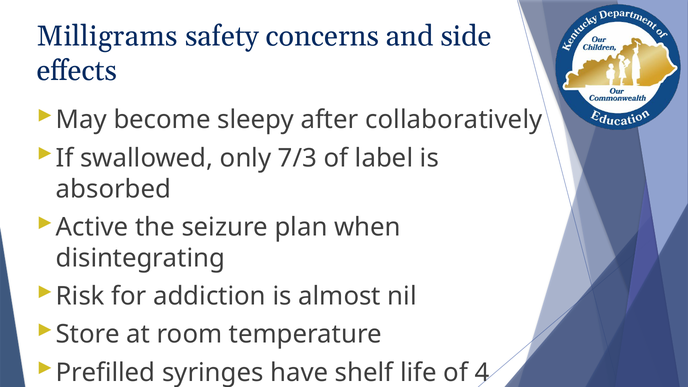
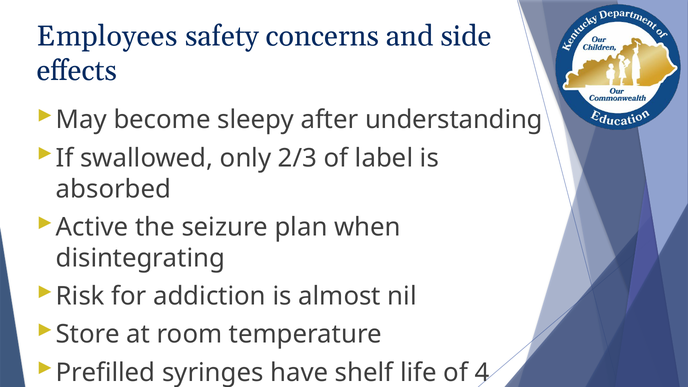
Milligrams: Milligrams -> Employees (107, 36)
collaboratively: collaboratively -> understanding (454, 120)
7/3: 7/3 -> 2/3 (298, 158)
